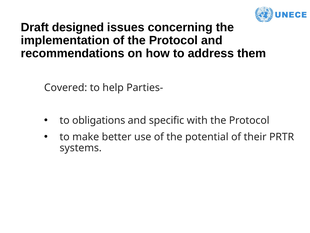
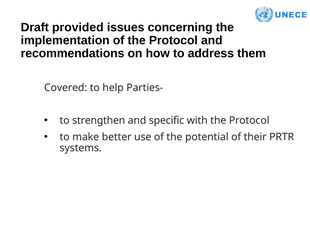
designed: designed -> provided (78, 27)
obligations: obligations -> strengthen (99, 120)
